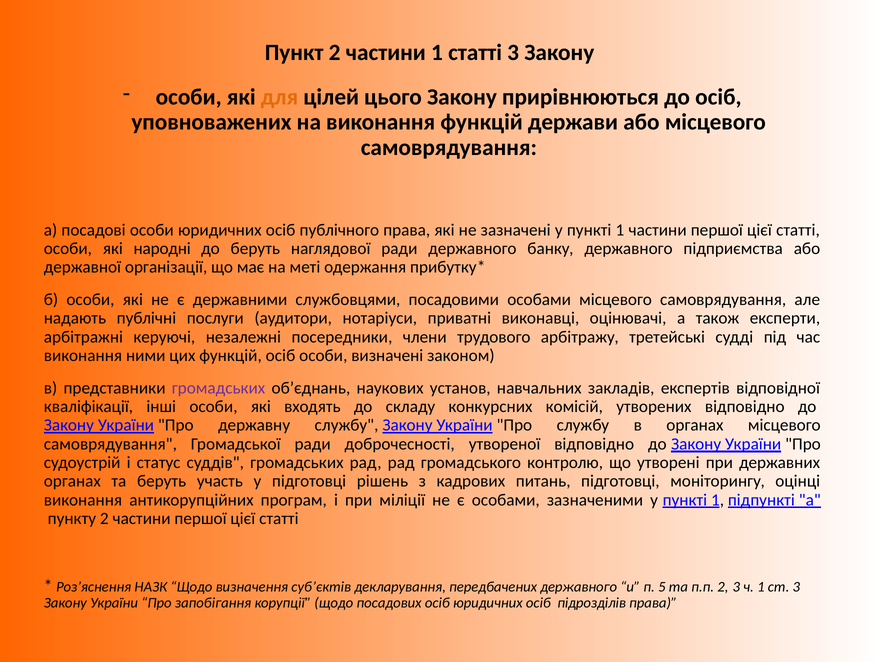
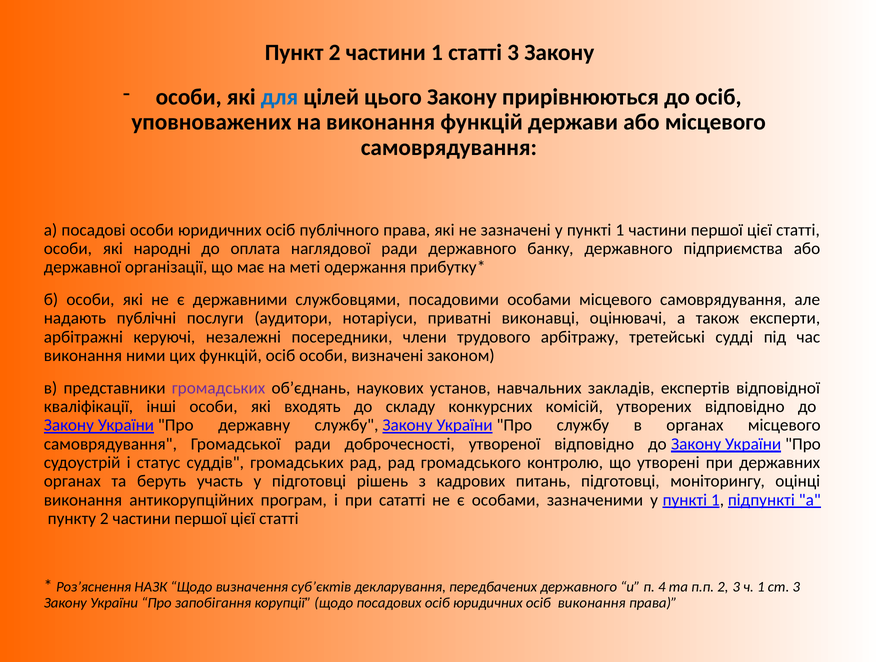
для colour: orange -> blue (279, 97)
до беруть: беруть -> оплата (255, 249)
міліції: міліції -> сататті (402, 500)
5: 5 -> 4 (662, 587)
осіб підрозділів: підрозділів -> виконання (592, 603)
